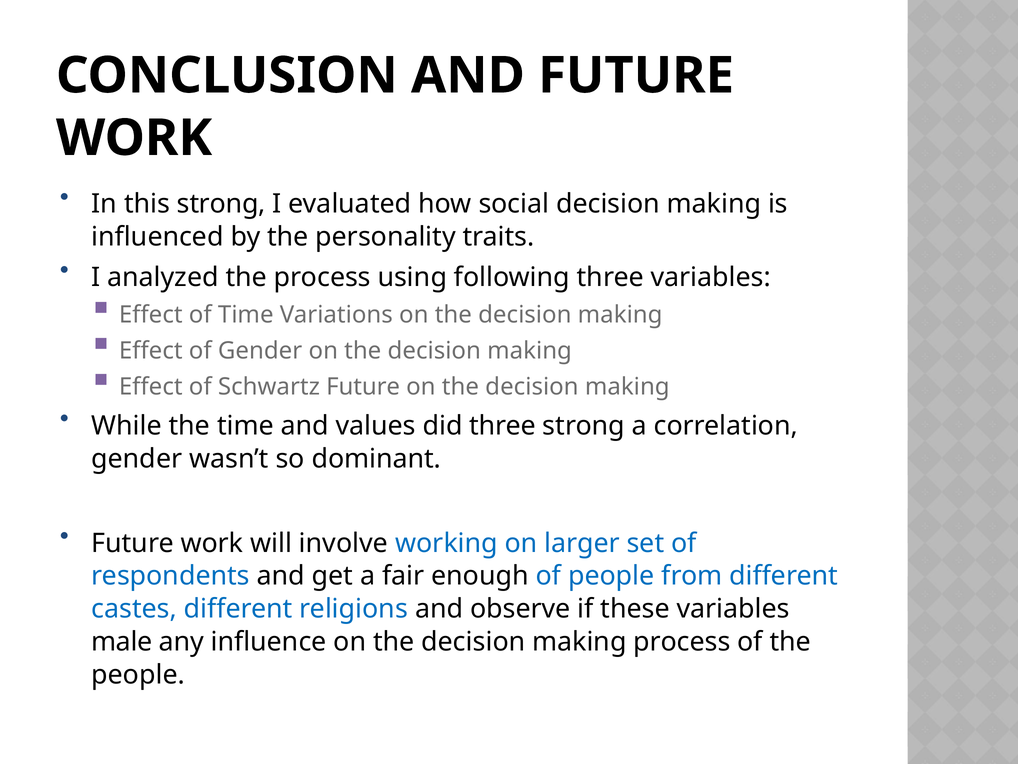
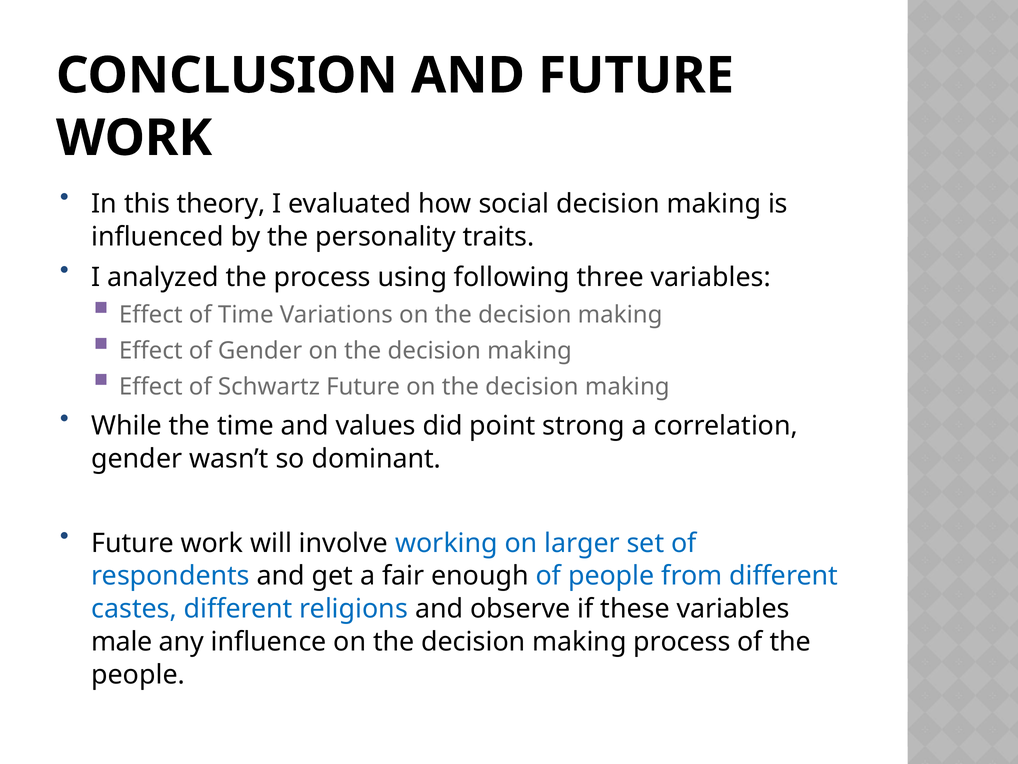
this strong: strong -> theory (221, 204)
did three: three -> point (502, 426)
